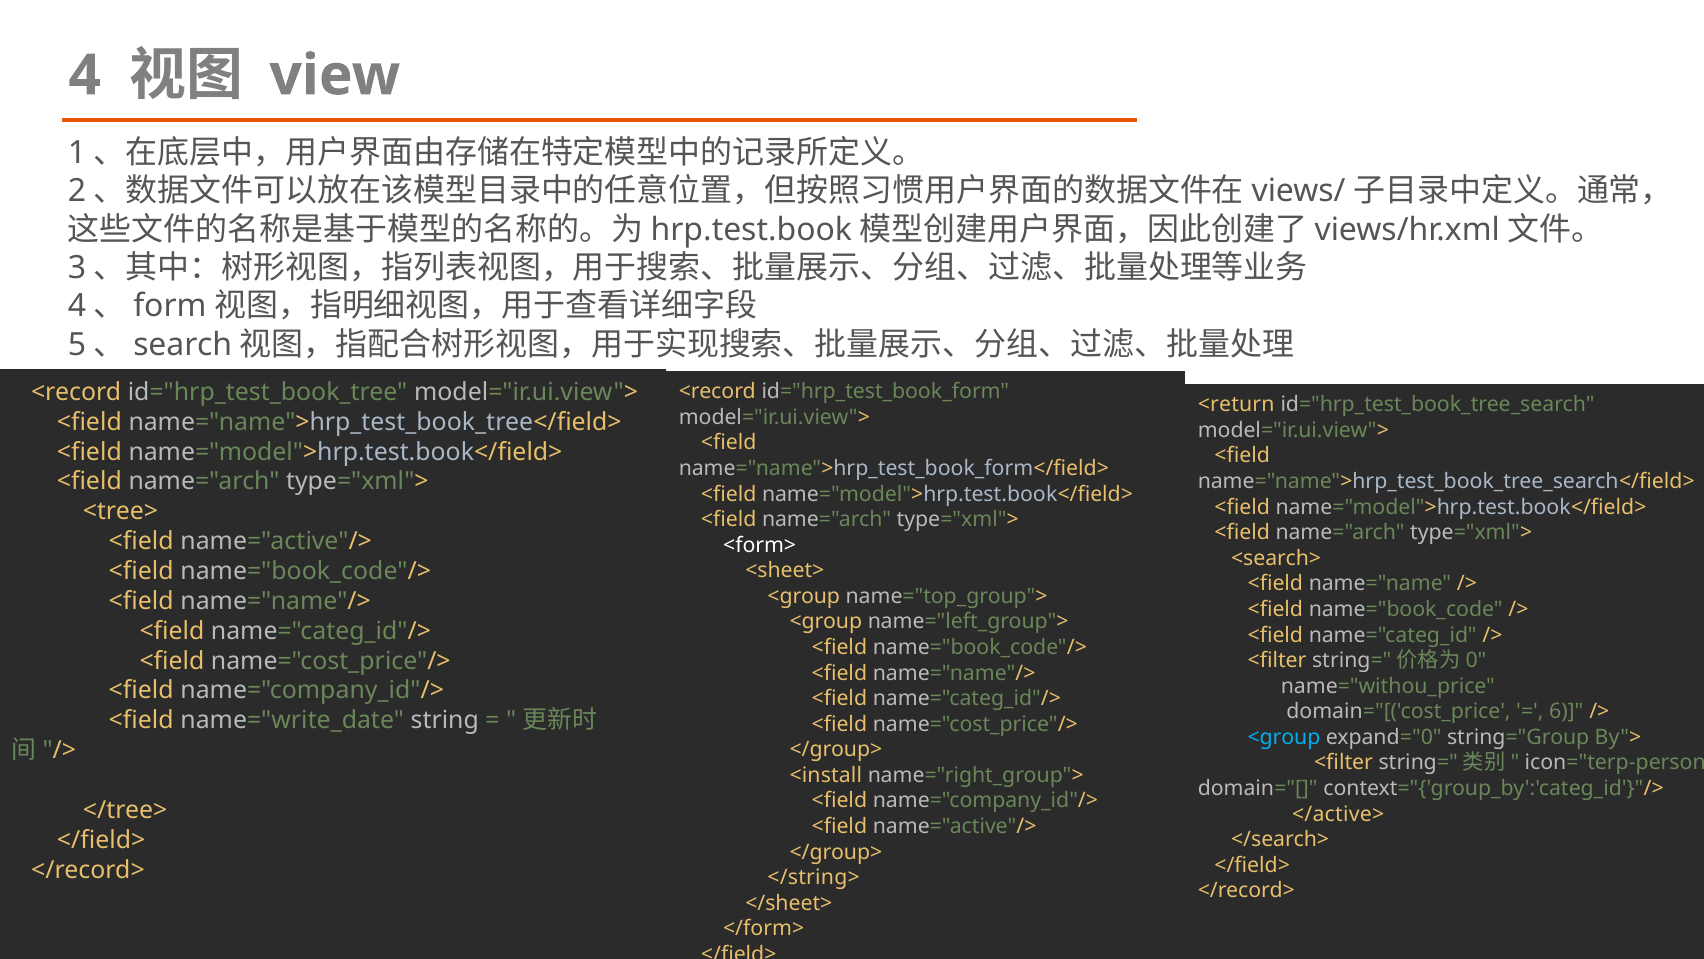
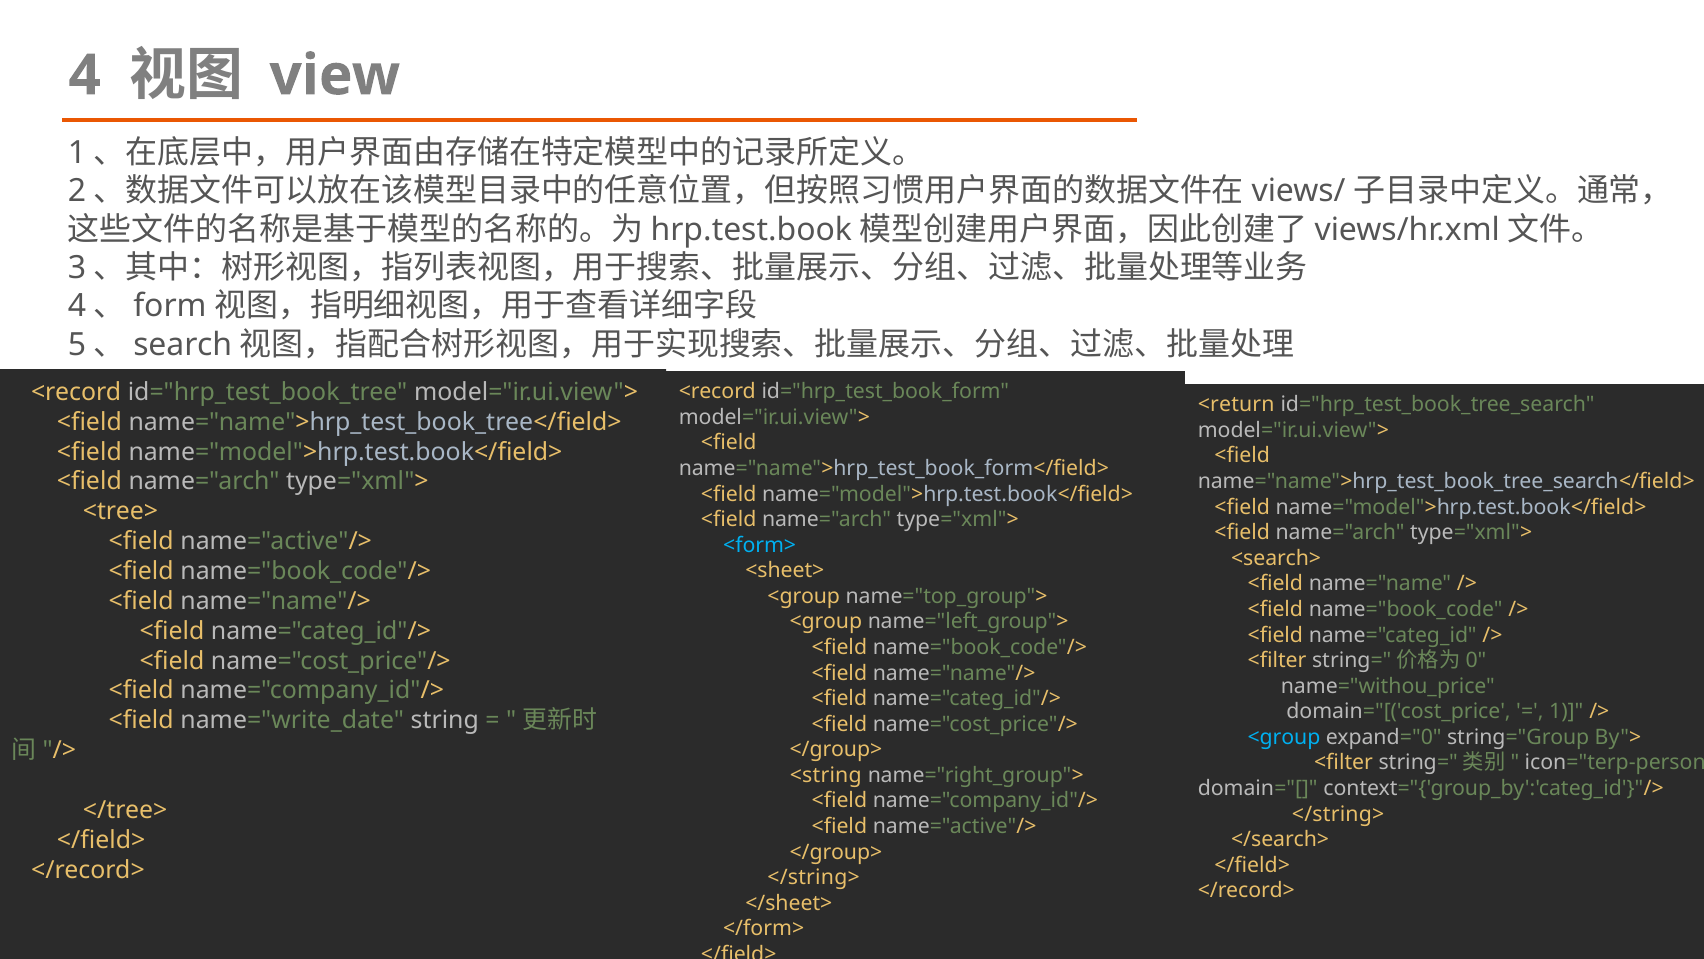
<form> colour: white -> light blue (760, 545)
6: 6 -> 1 (1566, 711)
<install: <install -> <string (826, 775)
</active>: </active> -> </string> (1338, 814)
